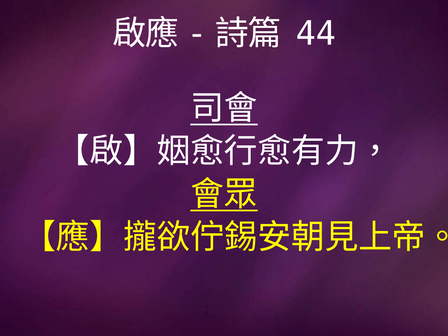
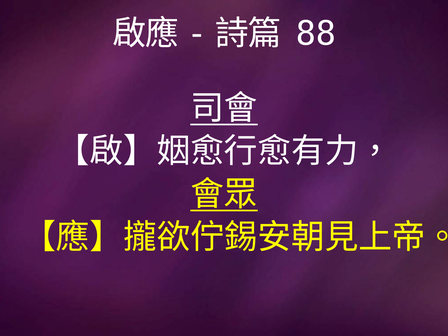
44: 44 -> 88 (316, 34)
